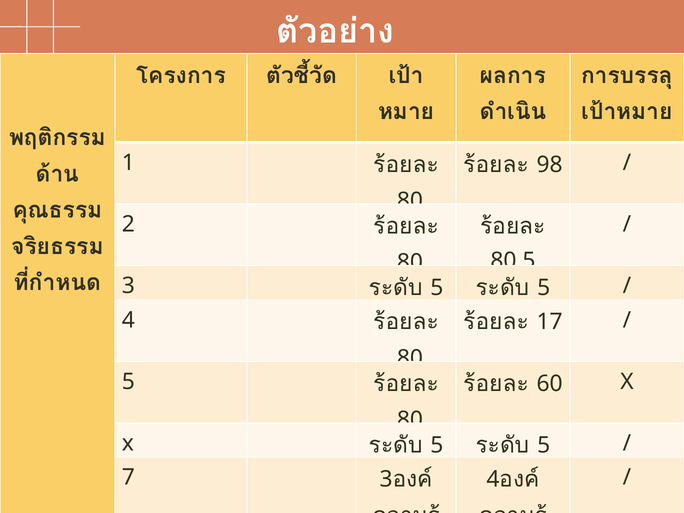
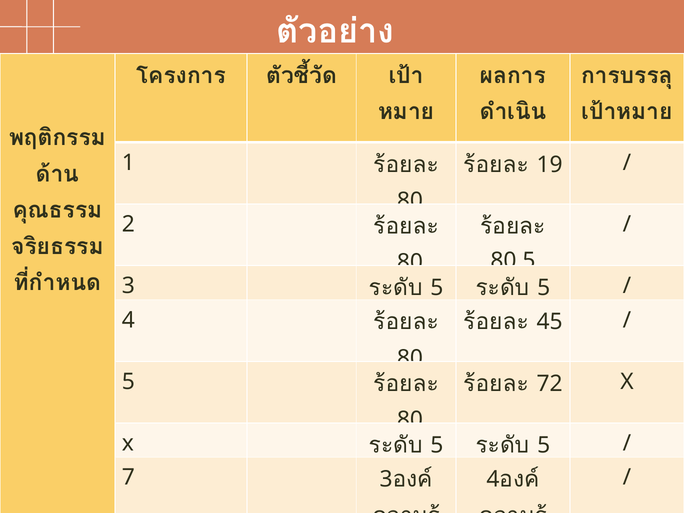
98: 98 -> 19 (550, 164)
17: 17 -> 45 (550, 322)
60: 60 -> 72 (550, 383)
